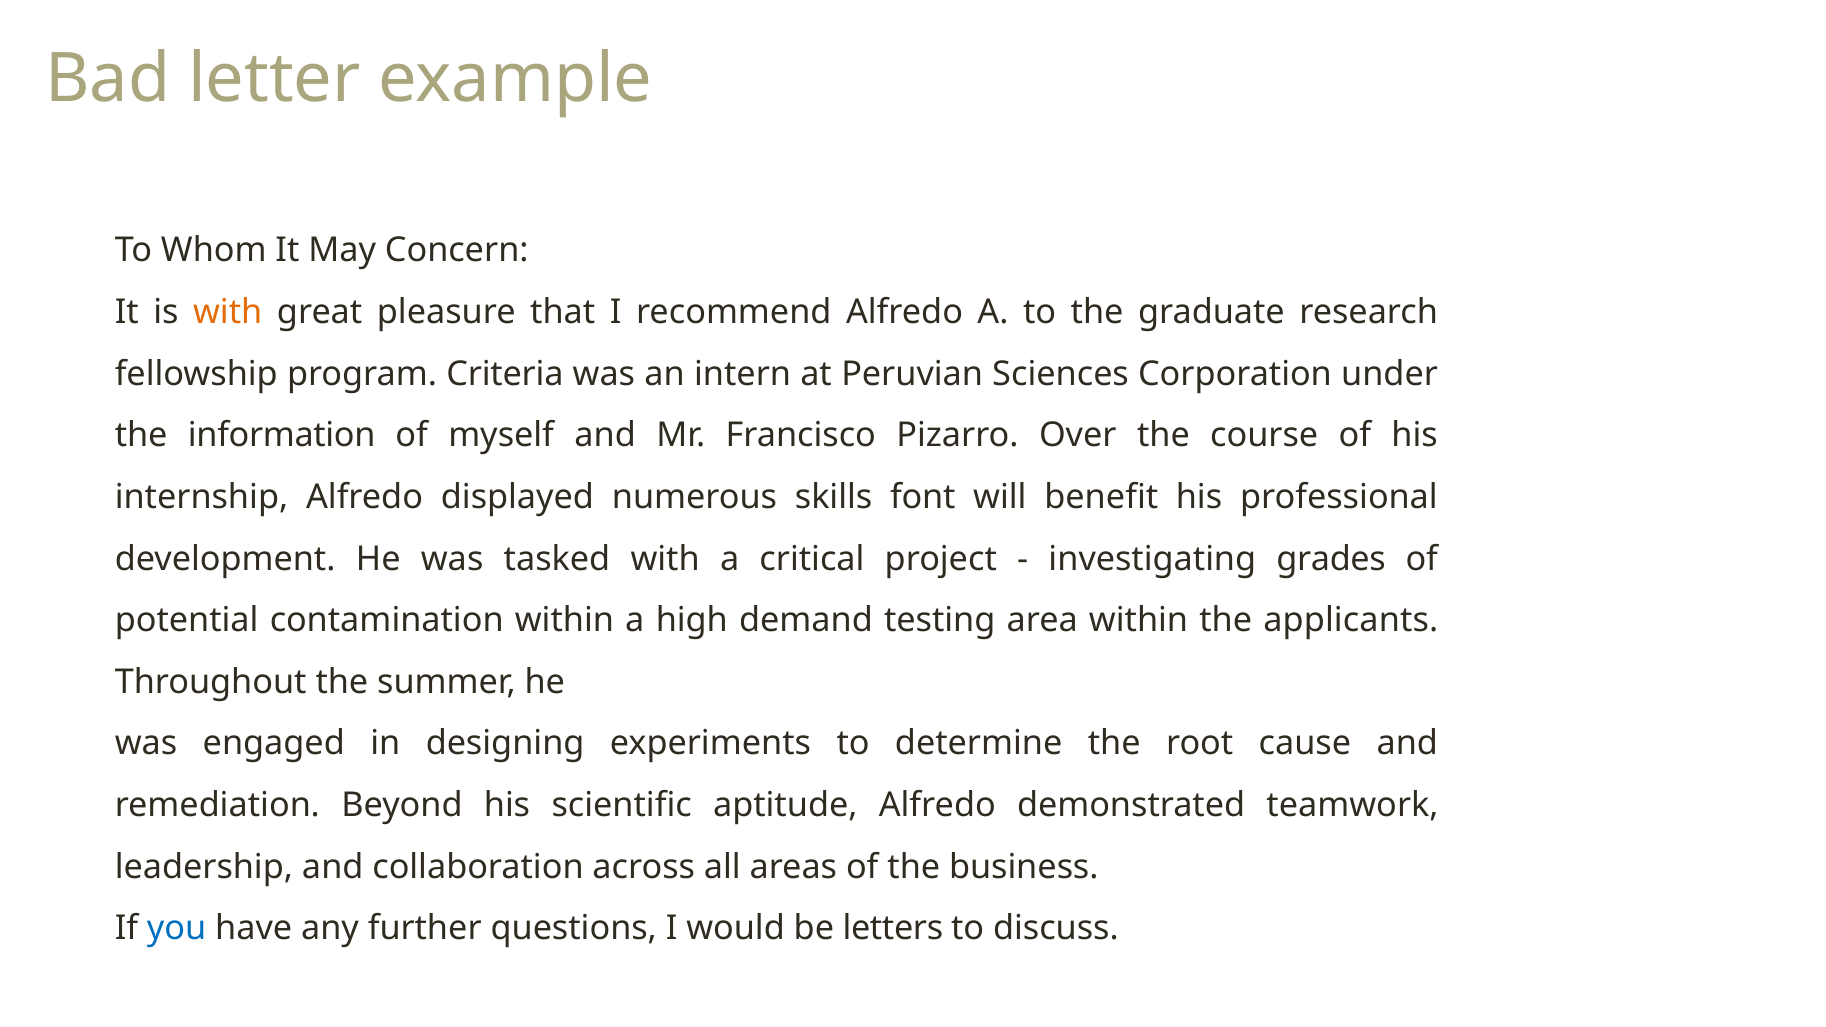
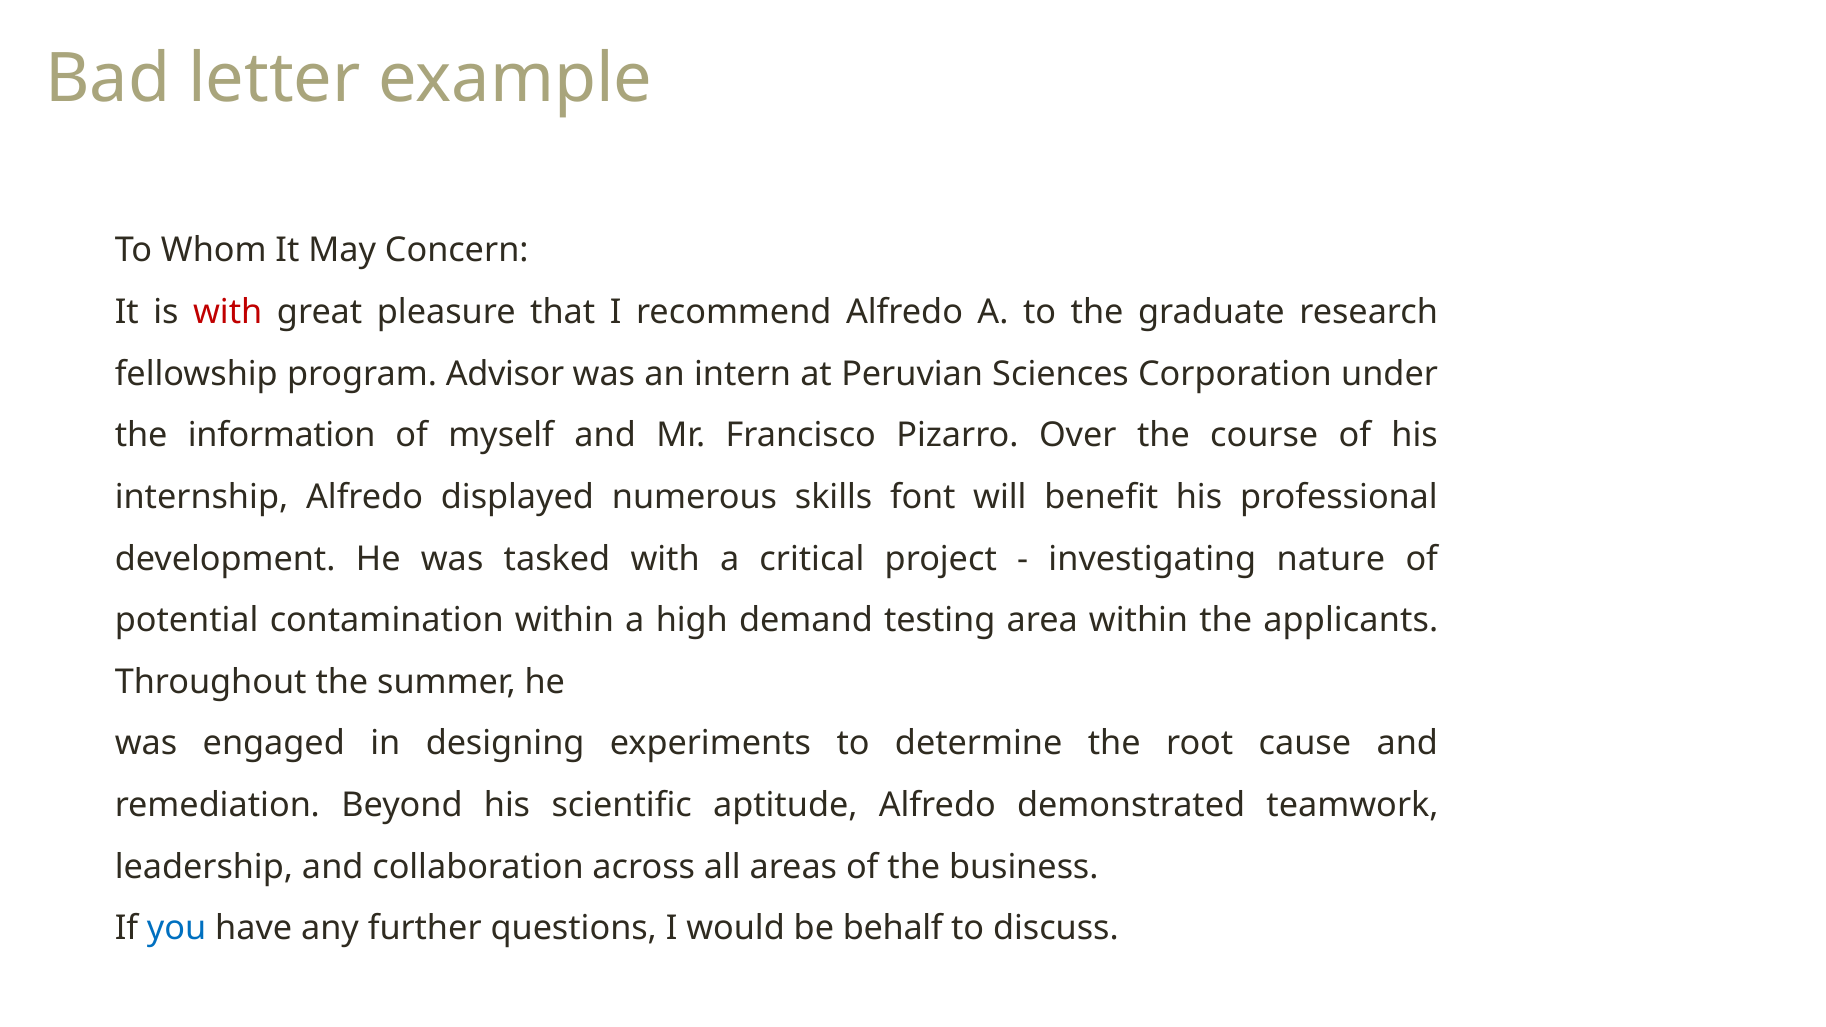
with colour: orange -> red (228, 312)
Criteria: Criteria -> Advisor (505, 374)
grades: grades -> nature (1331, 559)
letters: letters -> behalf (893, 929)
